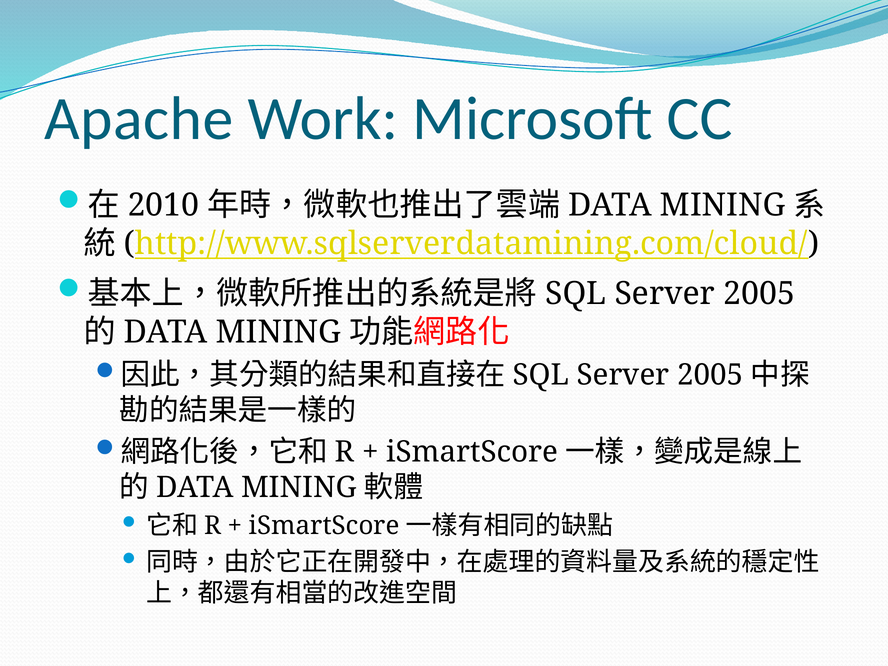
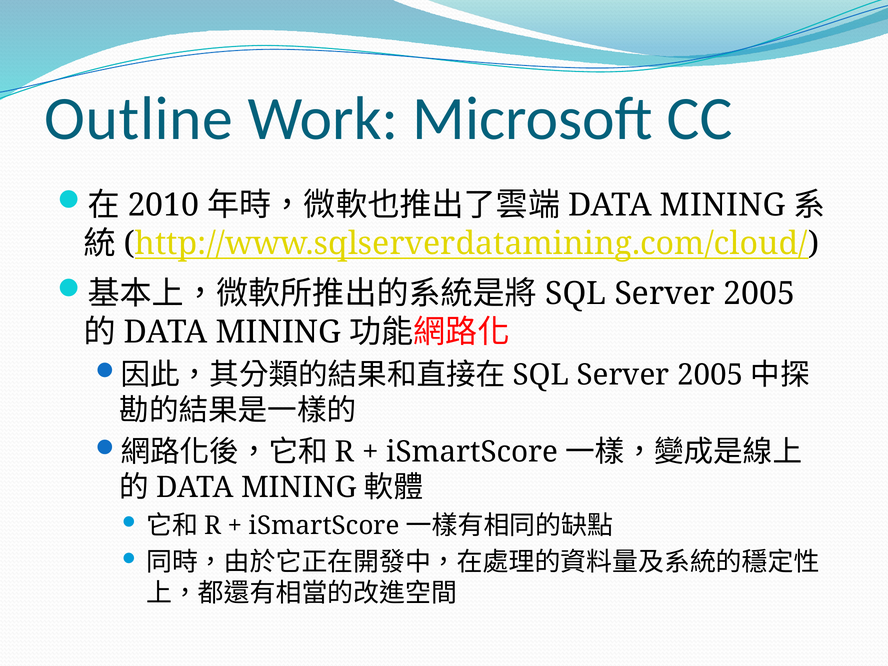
Apache: Apache -> Outline (139, 119)
